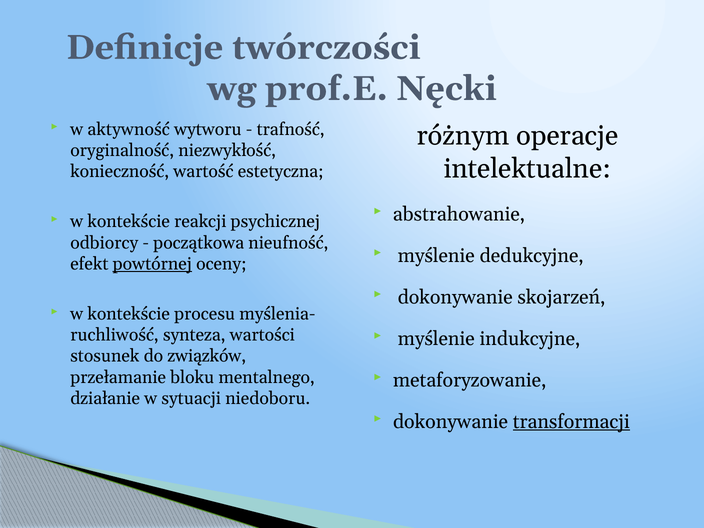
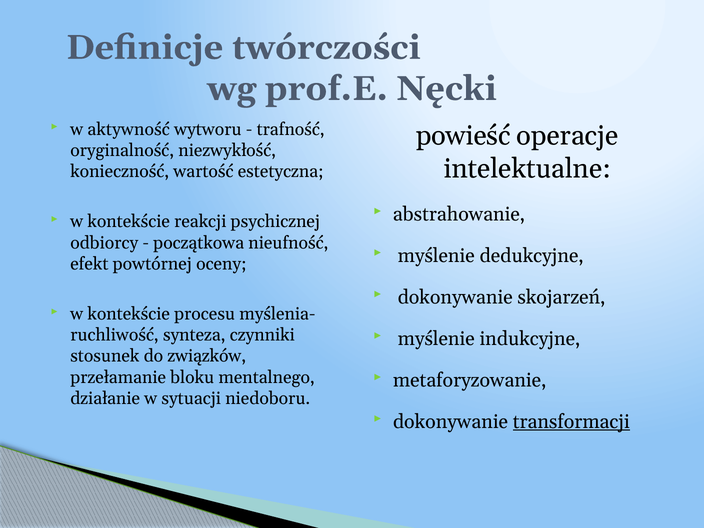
różnym: różnym -> powieść (463, 136)
powtórnej underline: present -> none (152, 264)
wartości: wartości -> czynniki (262, 335)
